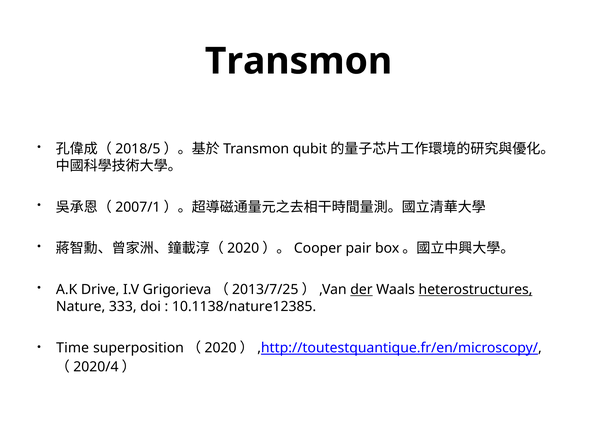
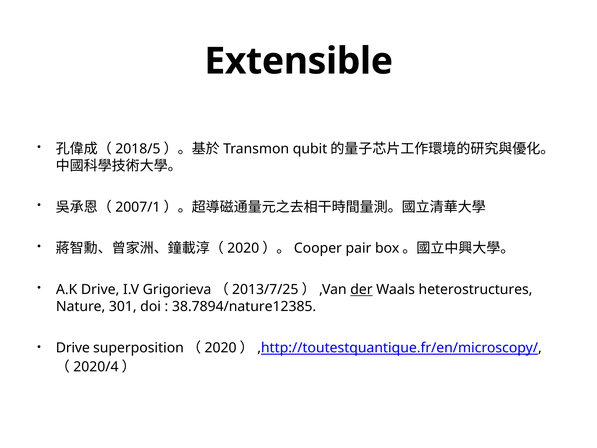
Transmon: Transmon -> Extensible (299, 61)
heterostructures underline: present -> none (476, 290)
333: 333 -> 301 (123, 306)
10.1138/nature12385: 10.1138/nature12385 -> 38.7894/nature12385 (244, 306)
Time: Time -> Drive (73, 348)
